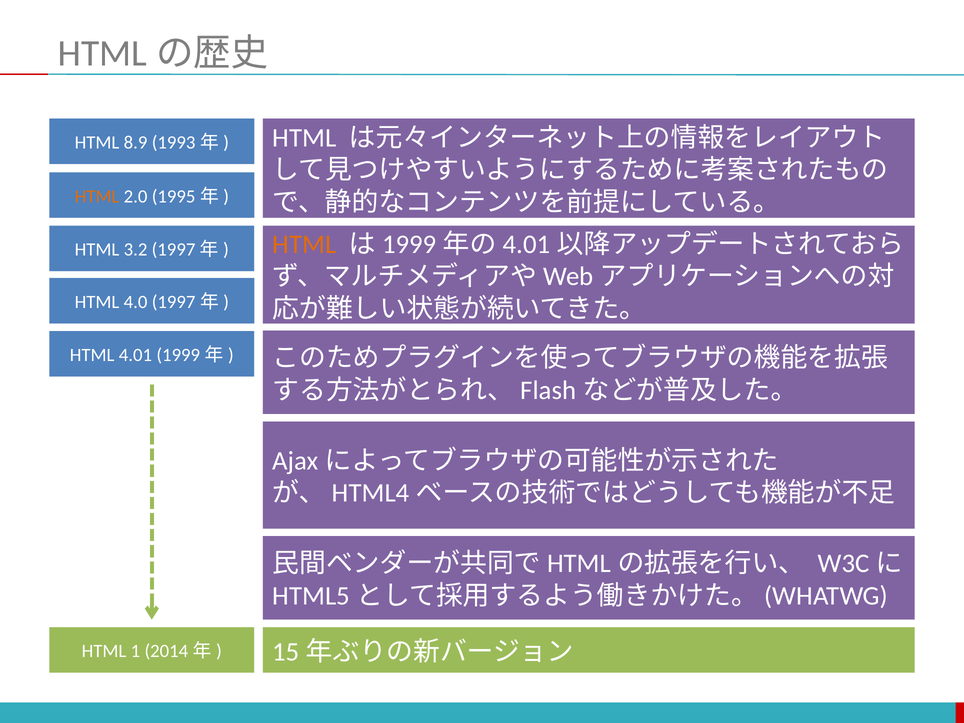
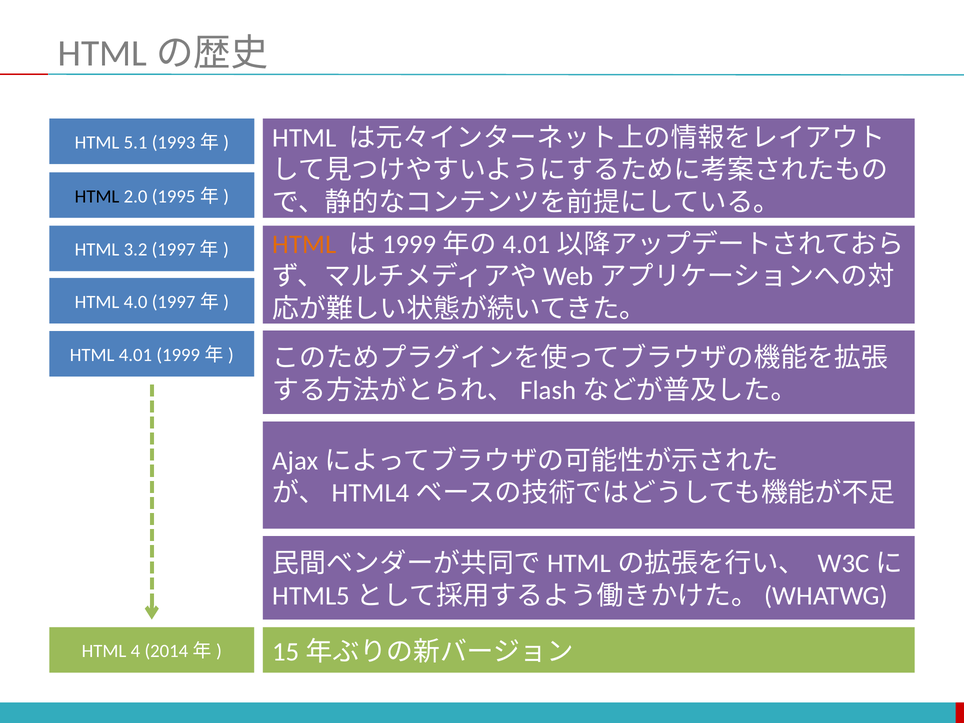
8.9: 8.9 -> 5.1 (136, 143)
HTML colour: orange -> black (97, 196)
1: 1 -> 4 (135, 651)
